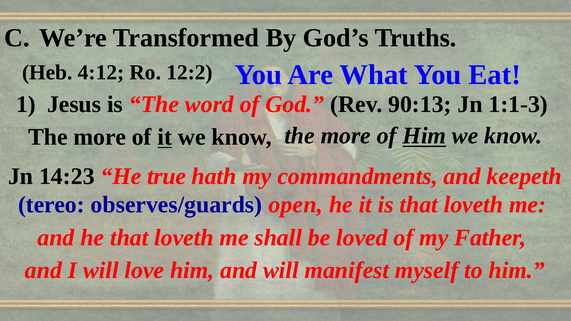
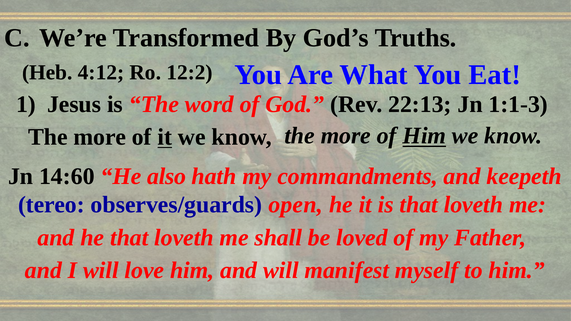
90:13: 90:13 -> 22:13 (420, 104)
14:23: 14:23 -> 14:60 (67, 176)
true: true -> also (167, 176)
